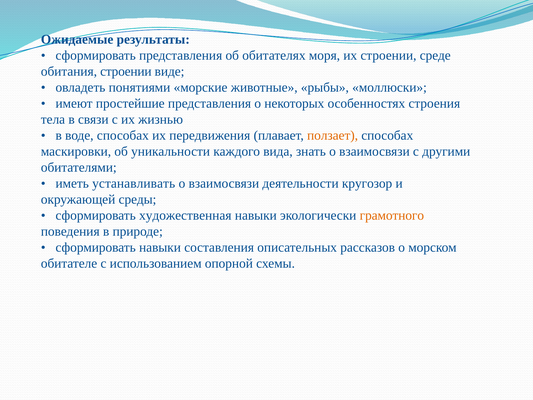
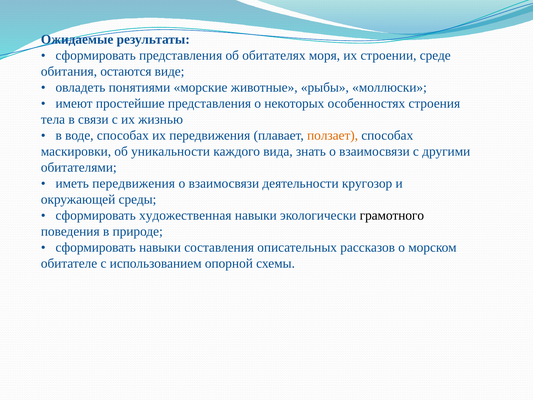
обитания строении: строении -> остаются (126, 71)
иметь устанавливать: устанавливать -> передвижения (134, 183)
грамотного colour: orange -> black (392, 215)
